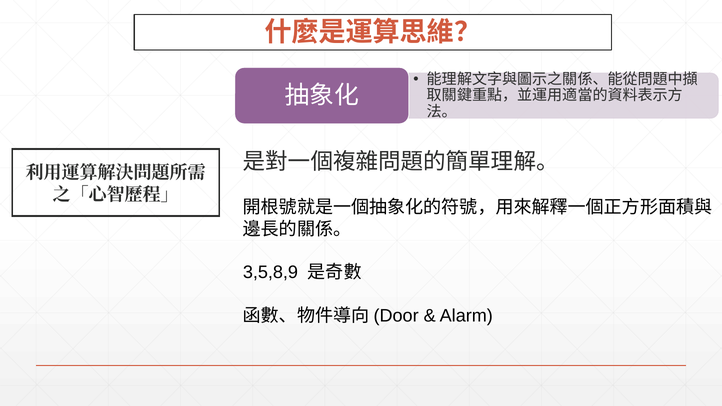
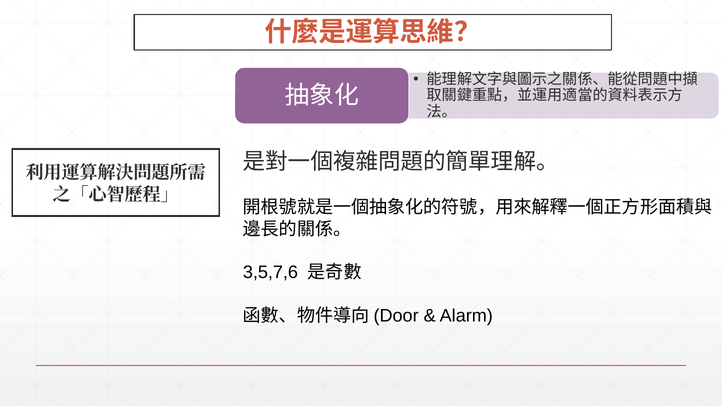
3,5,8,9: 3,5,8,9 -> 3,5,7,6 (270, 272)
